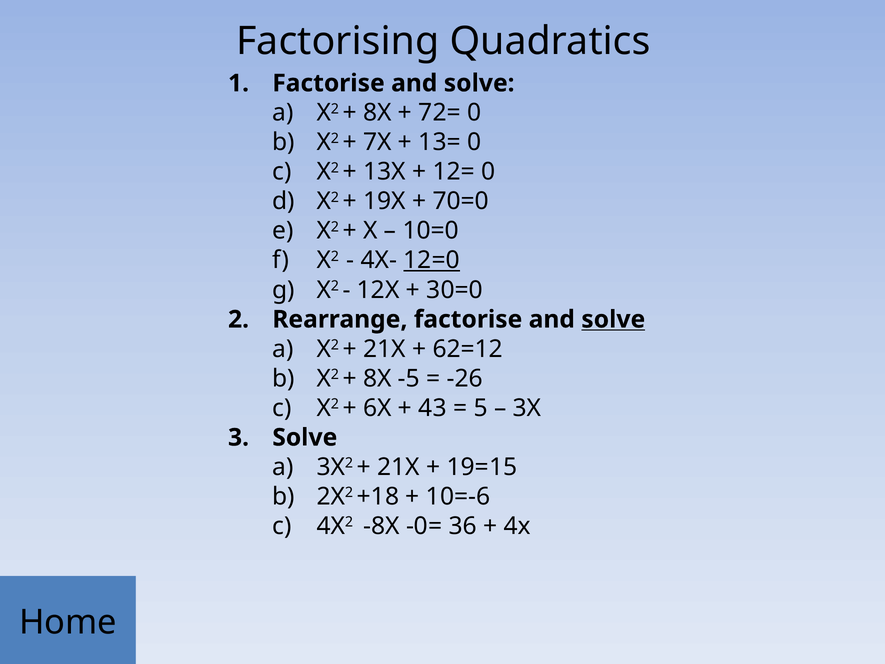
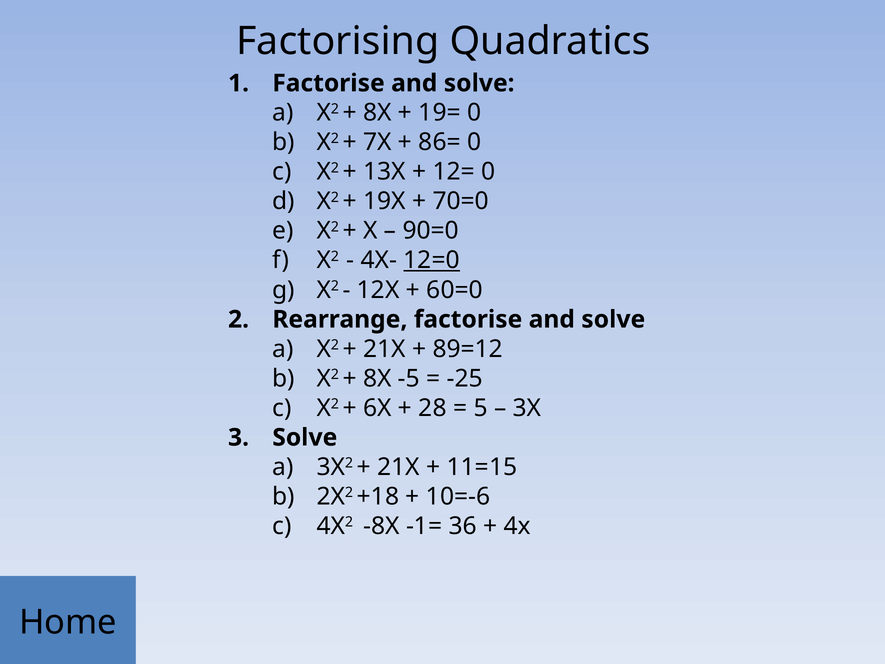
72=: 72= -> 19= (440, 113)
13=: 13= -> 86= (440, 142)
10=0: 10=0 -> 90=0 (431, 231)
30=0: 30=0 -> 60=0 (455, 290)
solve underline: present -> none (613, 319)
62=12: 62=12 -> 89=12 (468, 349)
-26: -26 -> -25 (465, 378)
43: 43 -> 28 (433, 408)
19=15: 19=15 -> 11=15 (482, 467)
-0=: -0= -> -1= (424, 526)
